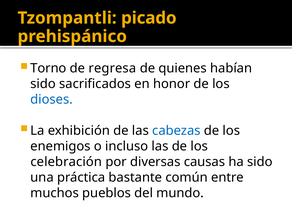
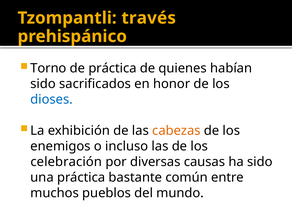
picado: picado -> través (149, 18)
de regresa: regresa -> práctica (112, 68)
cabezas colour: blue -> orange (176, 131)
